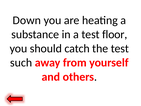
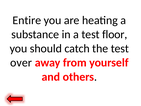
Down: Down -> Entire (27, 20)
such: such -> over (21, 63)
